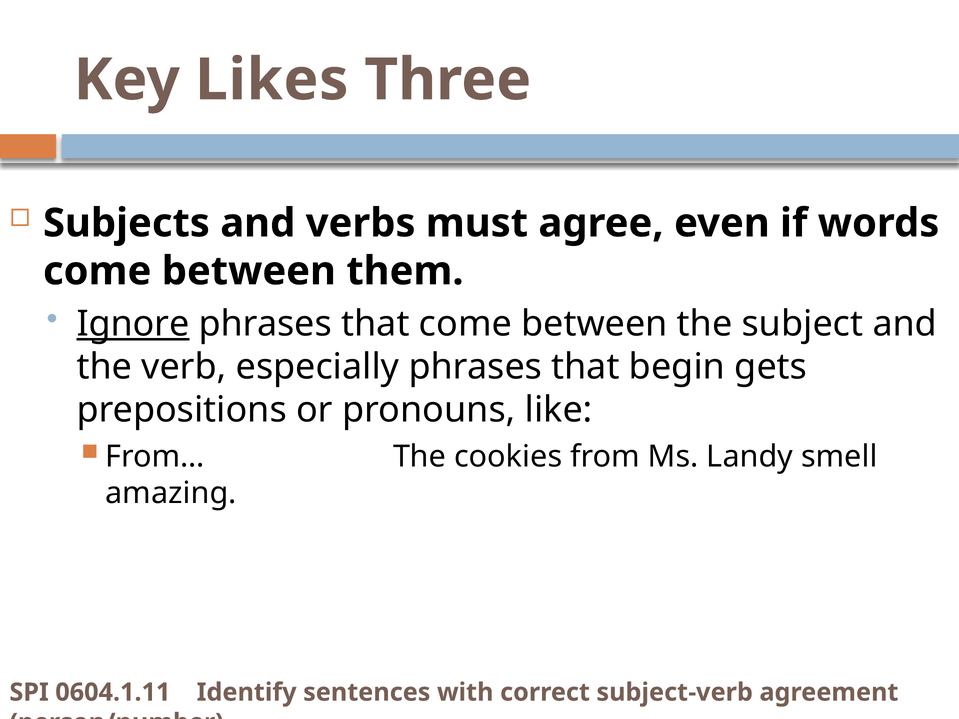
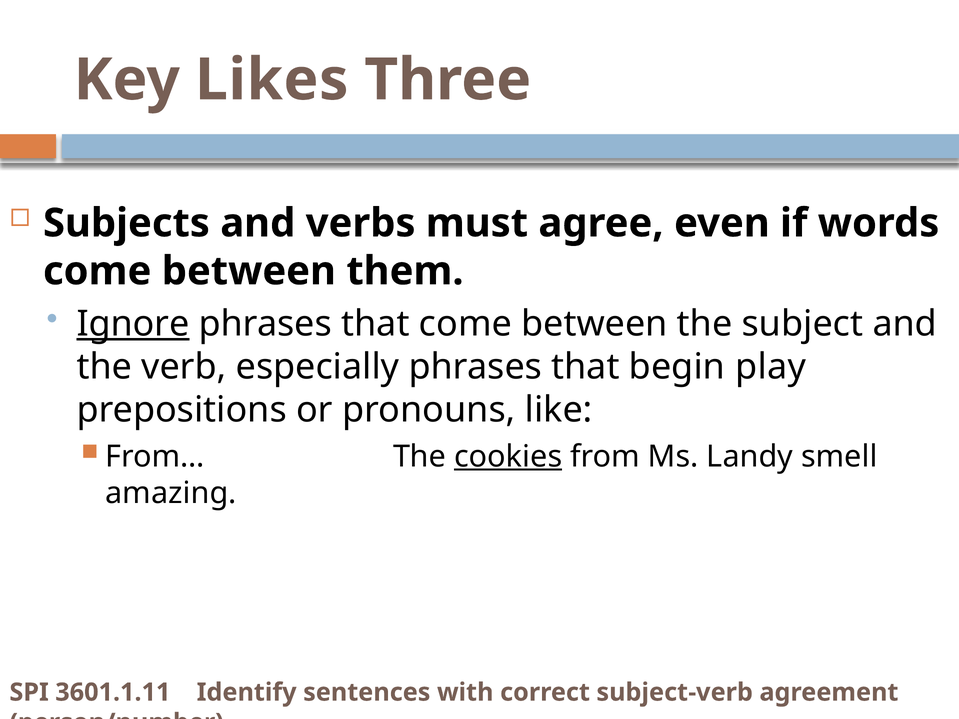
gets: gets -> play (771, 367)
cookies underline: none -> present (508, 457)
0604.1.11: 0604.1.11 -> 3601.1.11 (113, 693)
